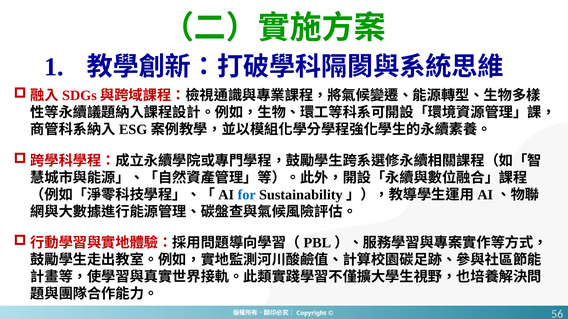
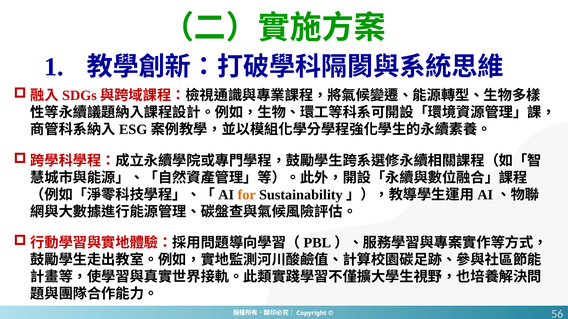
for colour: blue -> orange (247, 195)
